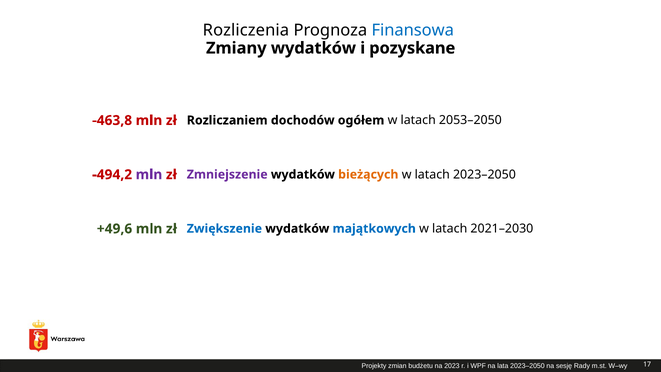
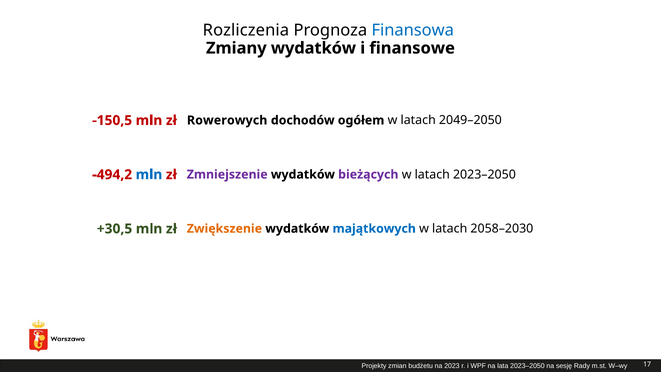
pozyskane: pozyskane -> finansowe (412, 48)
-463,8: -463,8 -> -150,5 (112, 120)
Rozliczaniem: Rozliczaniem -> Rowerowych (227, 120)
2053–2050: 2053–2050 -> 2049–2050 (470, 120)
mln colour: purple -> blue (149, 175)
bieżących colour: orange -> purple (368, 174)
+49,6: +49,6 -> +30,5 (115, 229)
Zwiększenie colour: blue -> orange (224, 229)
2021–2030: 2021–2030 -> 2058–2030 (502, 229)
